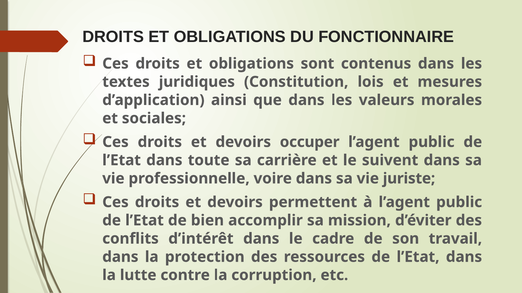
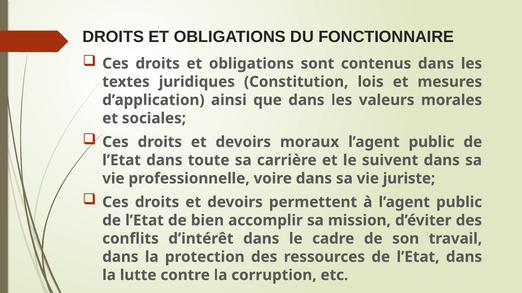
occuper: occuper -> moraux (310, 142)
